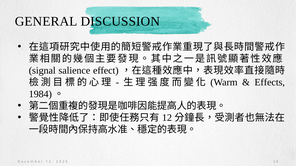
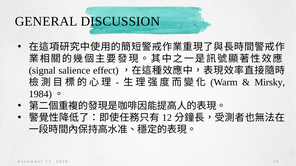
Effects: Effects -> Mirsky (270, 82)
